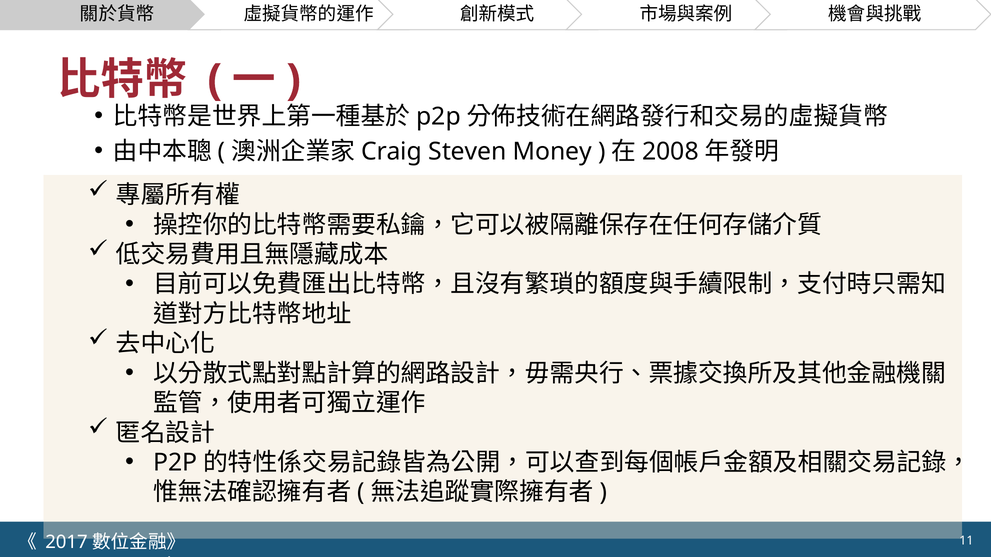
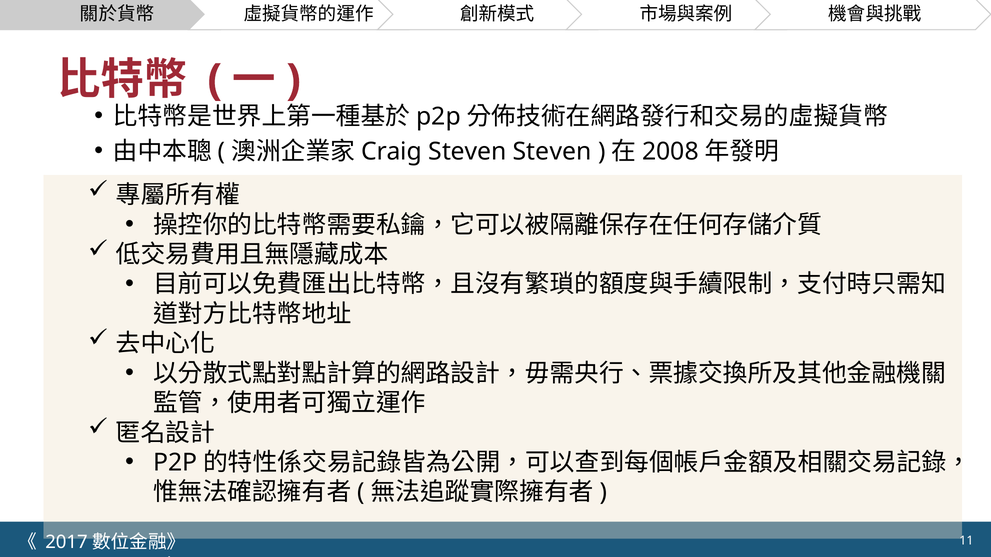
Steven Money: Money -> Steven (552, 152)
